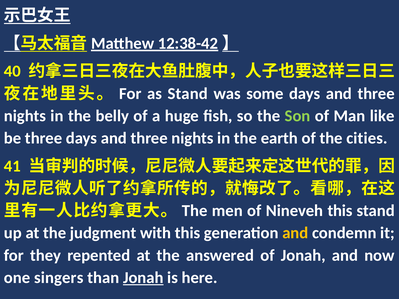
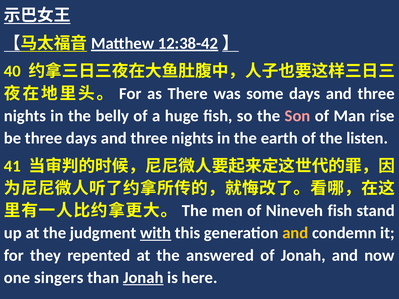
as Stand: Stand -> There (188, 94)
Son colour: light green -> pink (298, 116)
like: like -> rise (382, 116)
cities: cities -> listen (367, 138)
Nineveh this: this -> fish (340, 211)
with underline: none -> present (156, 233)
